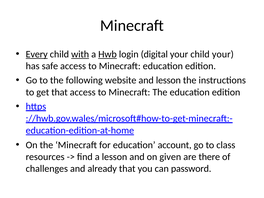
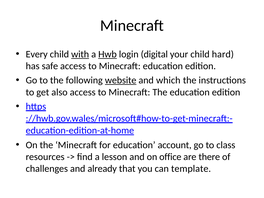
Every underline: present -> none (37, 54)
child your: your -> hard (223, 54)
website underline: none -> present (121, 80)
and lesson: lesson -> which (168, 80)
get that: that -> also (59, 92)
given: given -> office (170, 157)
password: password -> template (191, 169)
